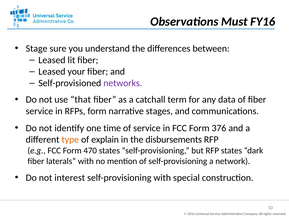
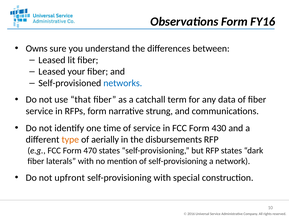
Observations Must: Must -> Form (234, 22)
Stage: Stage -> Owns (37, 48)
networks colour: purple -> blue (123, 83)
stages: stages -> strung (159, 111)
376: 376 -> 430 (219, 128)
explain: explain -> aerially (105, 139)
interest: interest -> upfront (70, 178)
